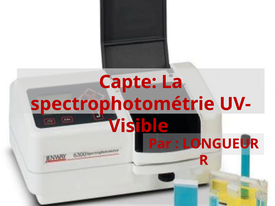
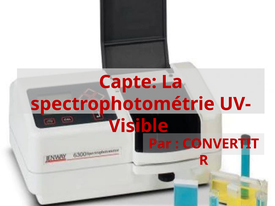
LONGUEUR: LONGUEUR -> CONVERTIT (221, 144)
